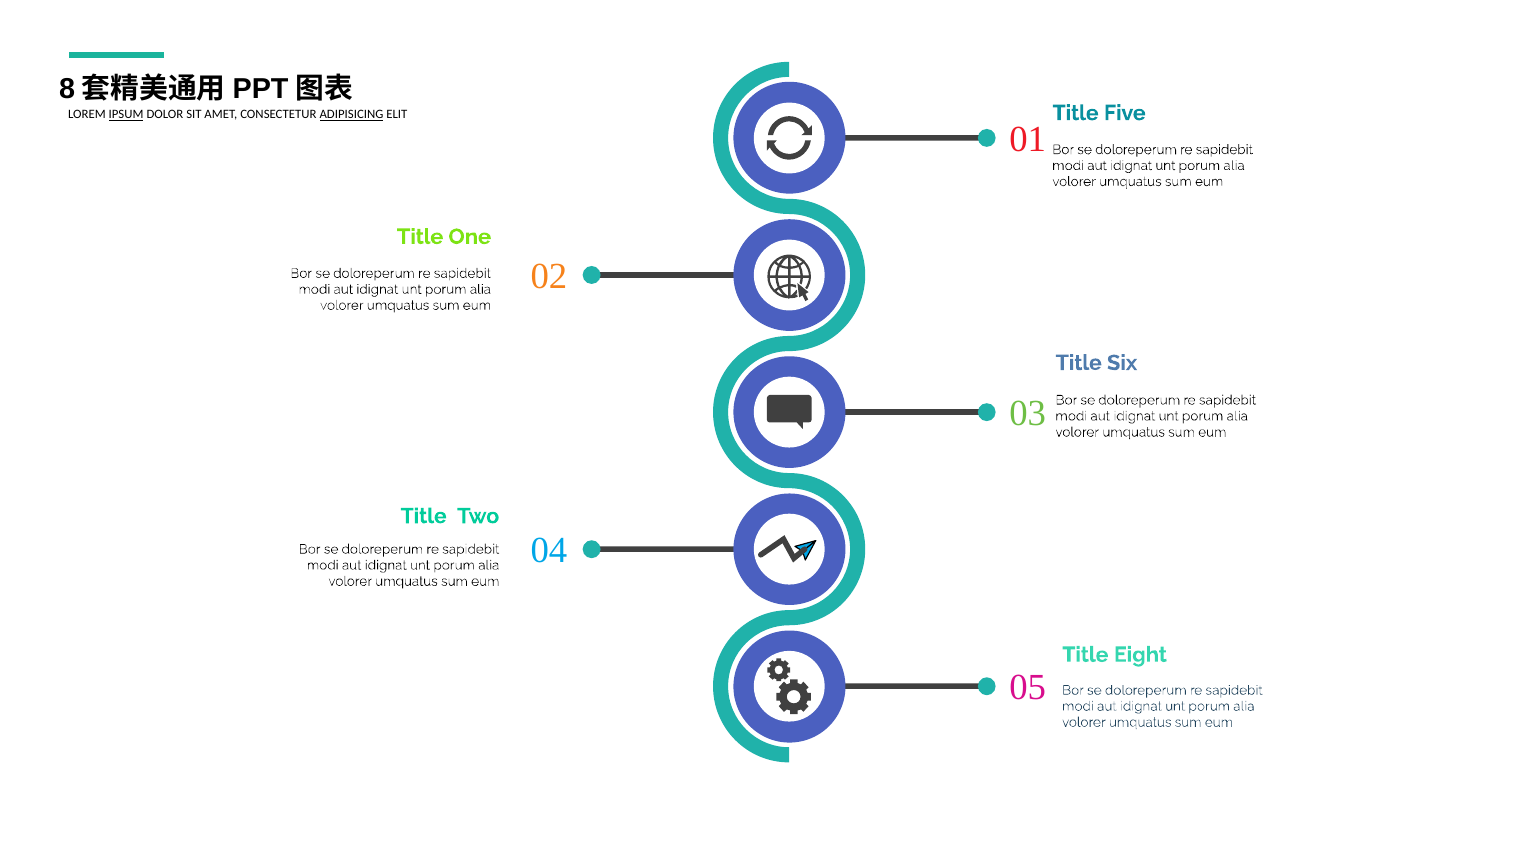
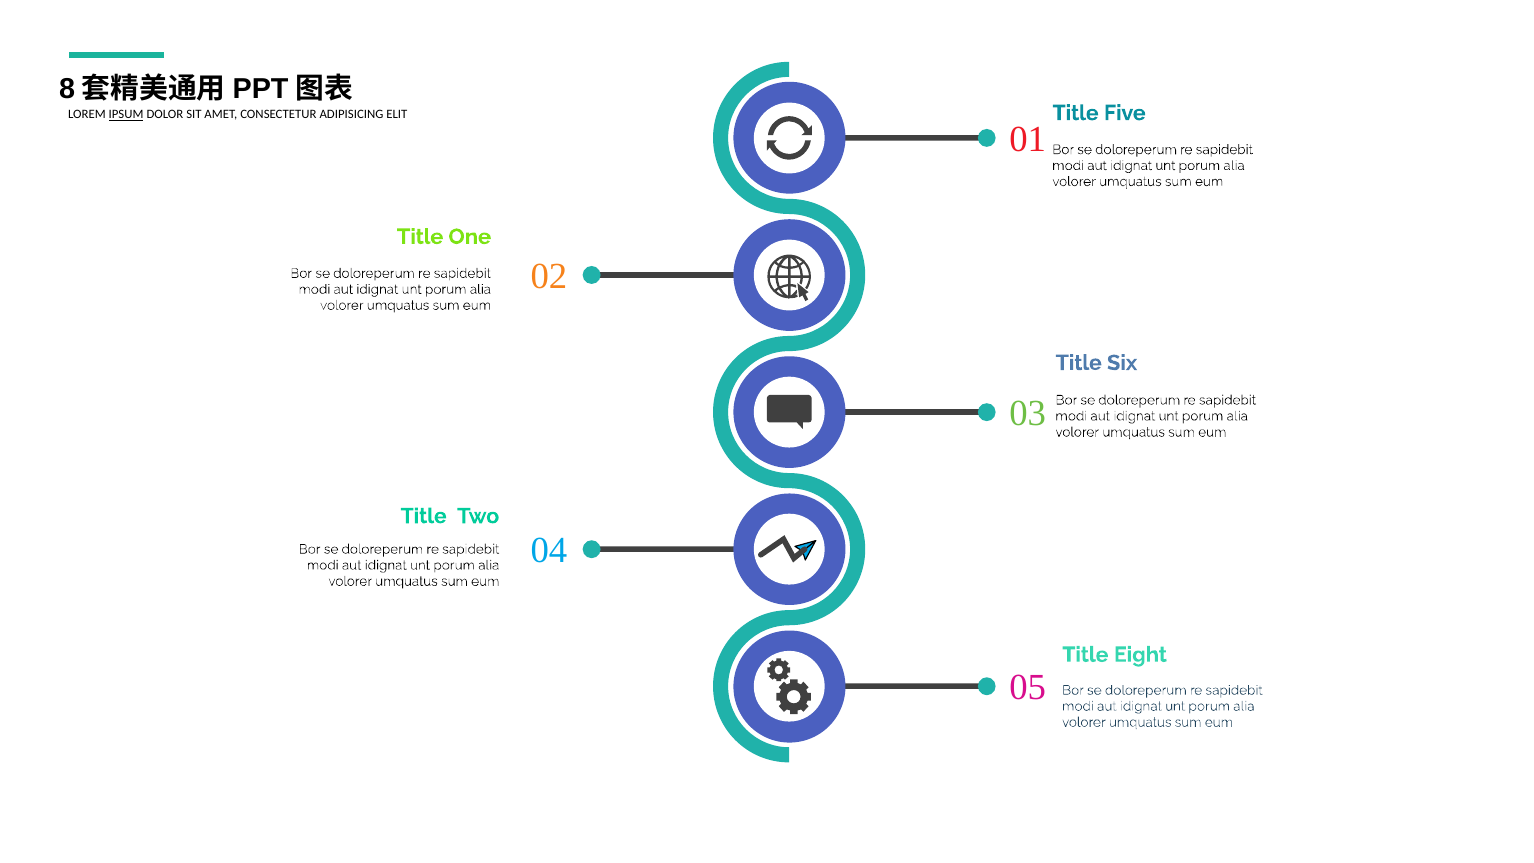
ADIPISICING underline: present -> none (351, 115)
